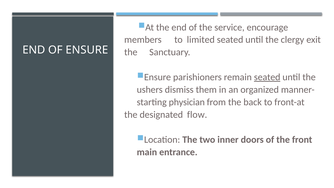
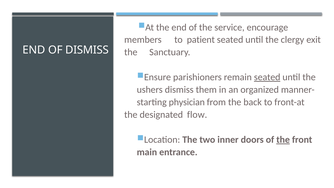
limited: limited -> patient (201, 40)
OF ENSURE: ENSURE -> DISMISS (87, 50)
the underline: none -> present (283, 140)
